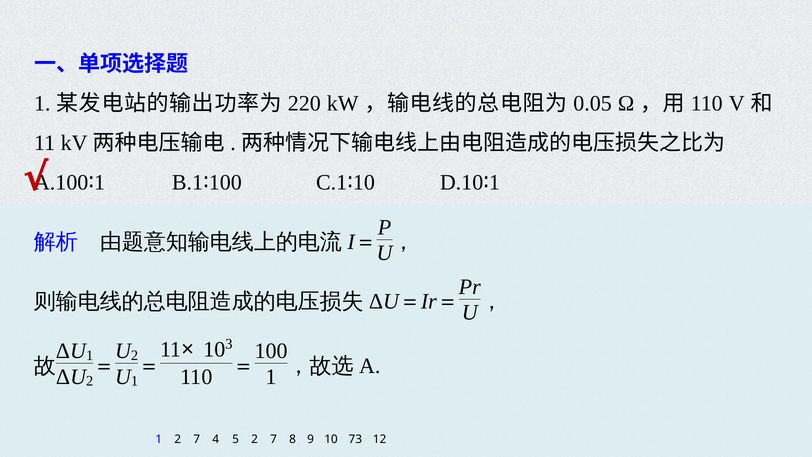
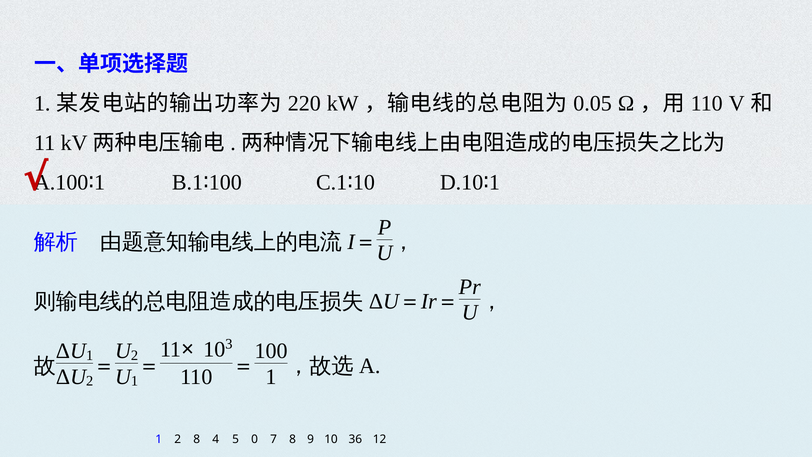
1 2 7: 7 -> 8 (197, 439)
5 2: 2 -> 0 (255, 439)
73: 73 -> 36 (355, 439)
